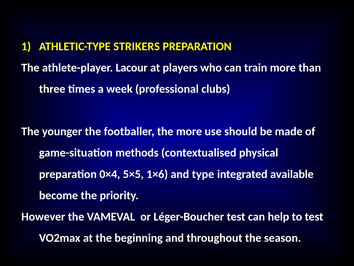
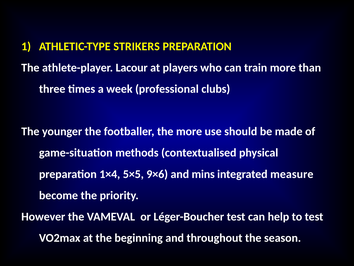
0×4: 0×4 -> 1×4 (110, 174)
1×6: 1×6 -> 9×6 (157, 174)
type: type -> mins (203, 174)
available: available -> measure (292, 174)
